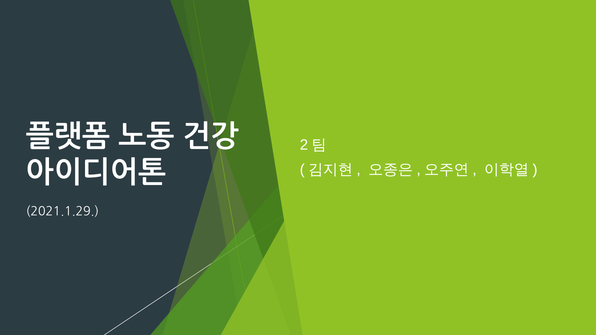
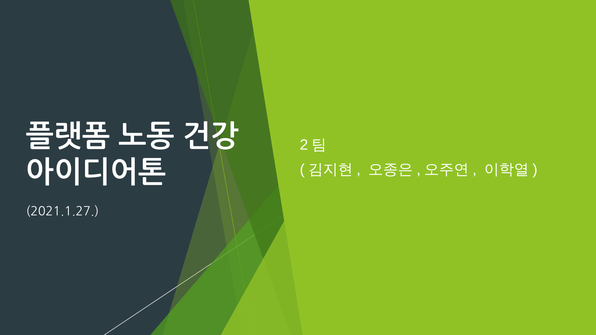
2021.1.29: 2021.1.29 -> 2021.1.27 (62, 212)
